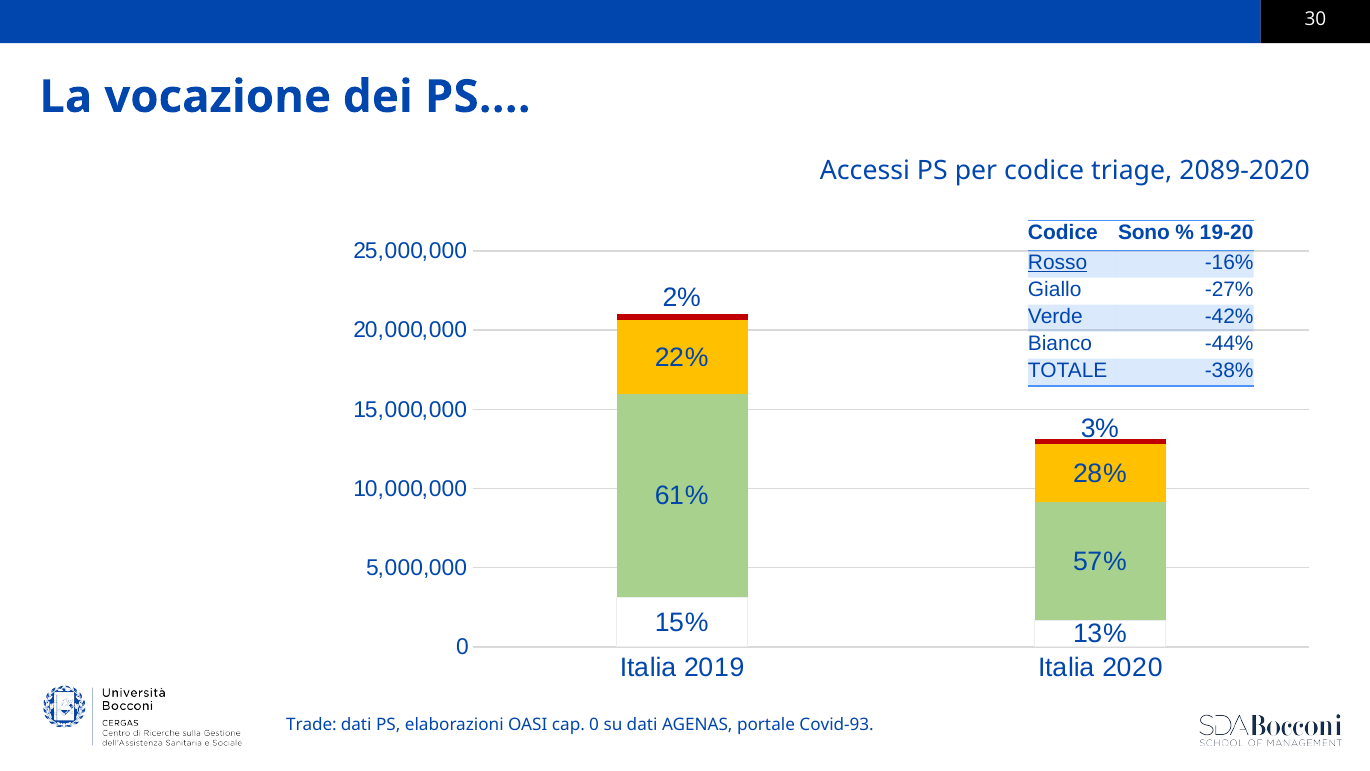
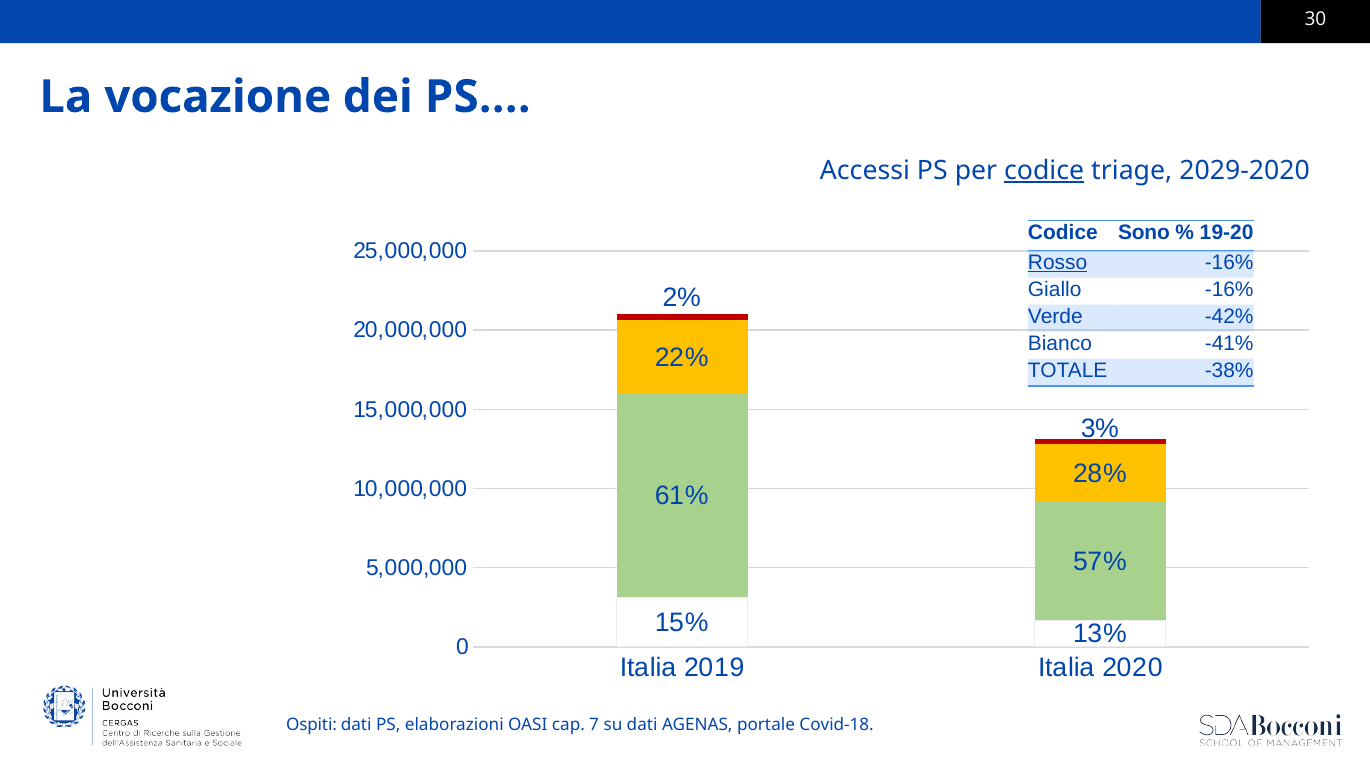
codice underline: none -> present (1044, 170)
2089-2020: 2089-2020 -> 2029-2020 (1245, 170)
Giallo -27%: -27% -> -16% (1229, 289)
-44%: -44% -> -41% (1229, 344)
Trade: Trade -> Ospiti (311, 725)
cap 0: 0 -> 7 (594, 725)
Covid-93: Covid-93 -> Covid-18 (837, 725)
